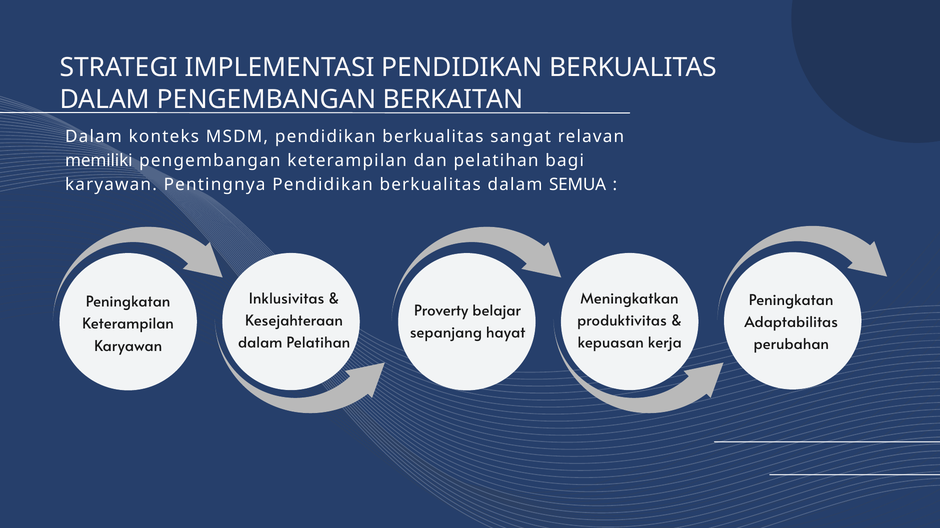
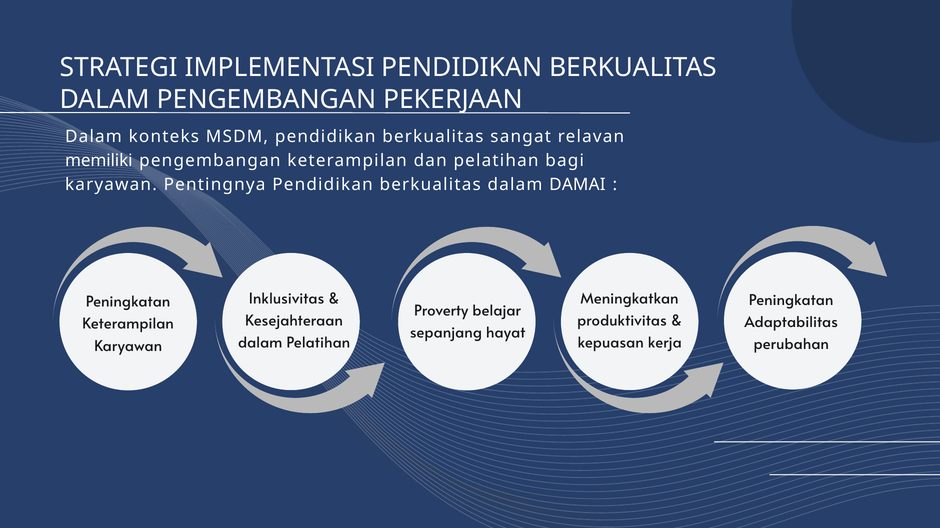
BERKAITAN: BERKAITAN -> PEKERJAAN (453, 99)
SEMUA: SEMUA -> DAMAI (577, 185)
